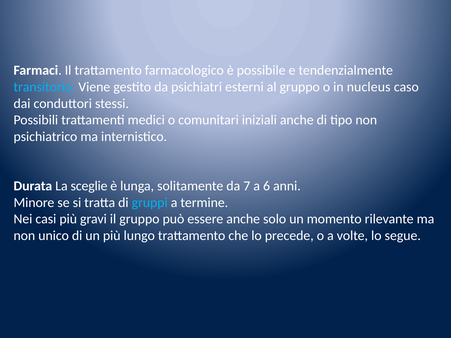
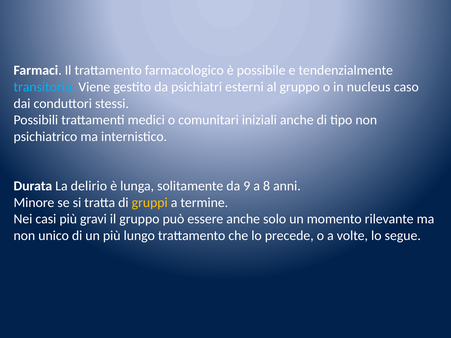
sceglie: sceglie -> delirio (89, 186)
7: 7 -> 9 (247, 186)
6: 6 -> 8 (267, 186)
gruppi colour: light blue -> yellow (150, 203)
